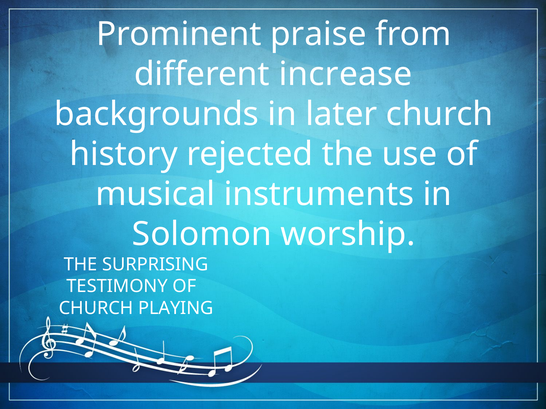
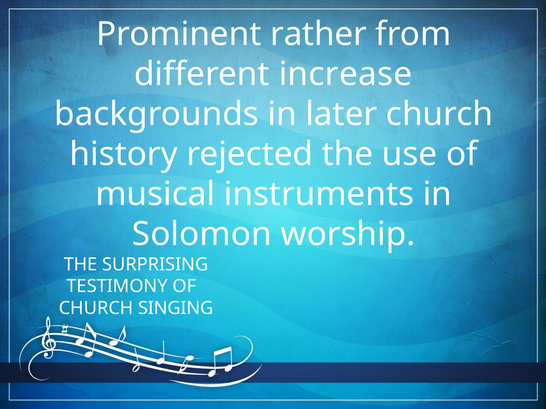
praise: praise -> rather (318, 34)
PLAYING: PLAYING -> SINGING (176, 308)
